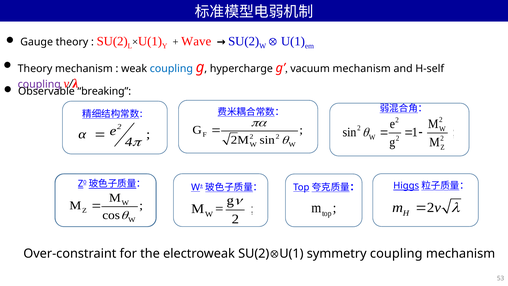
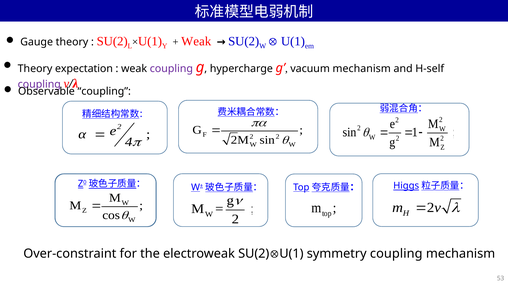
Wave: Wave -> Weak (196, 41)
Theory mechanism: mechanism -> expectation (84, 69)
coupling colour: blue -> purple (171, 69)
Observable breaking: breaking -> coupling (104, 91)
